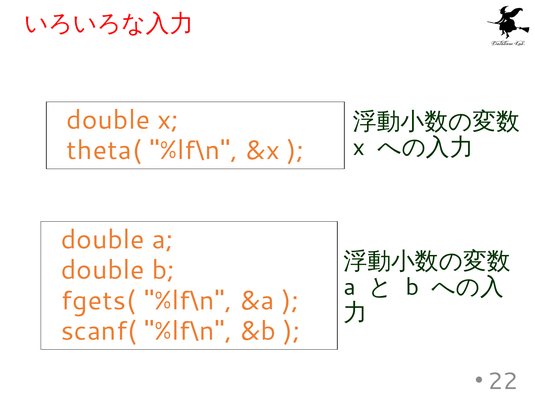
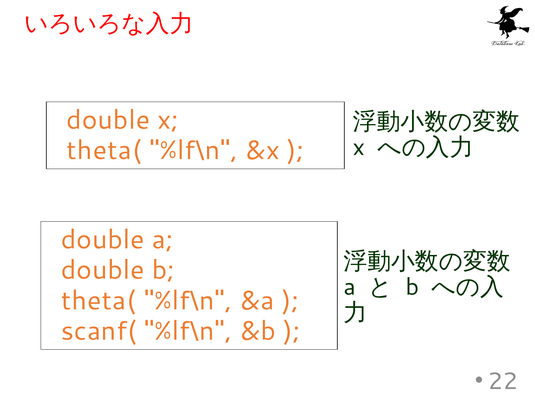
fgets(: fgets( -> theta( (99, 301)
